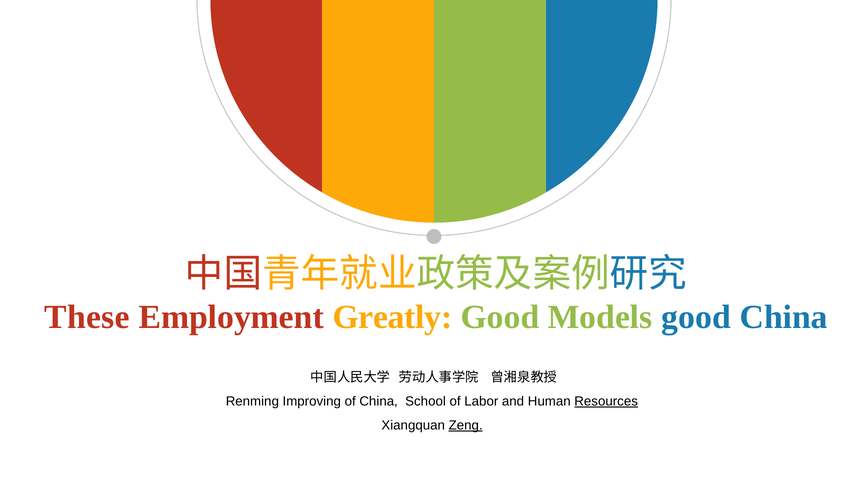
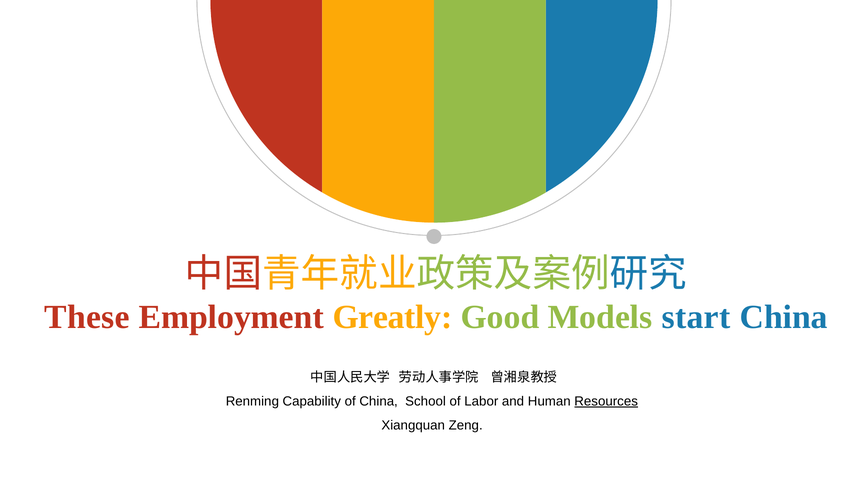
Models good: good -> start (696, 317)
Improving: Improving -> Capability (312, 402)
Zeng underline: present -> none (466, 425)
